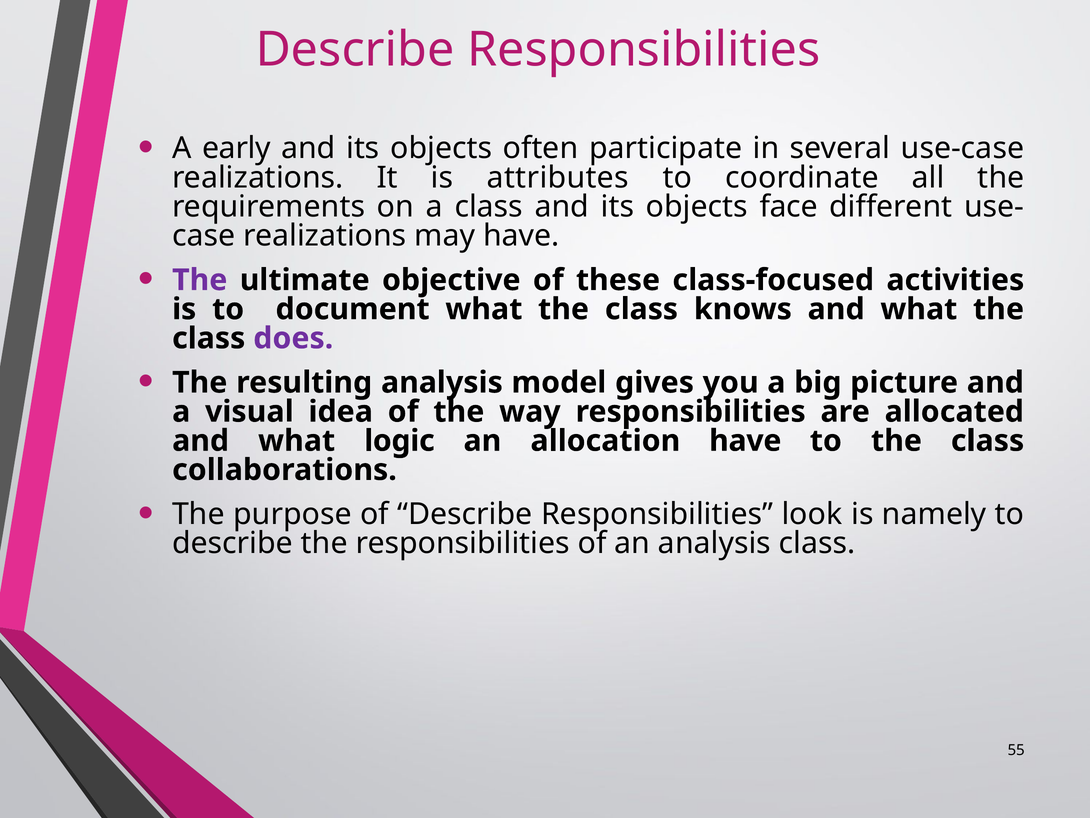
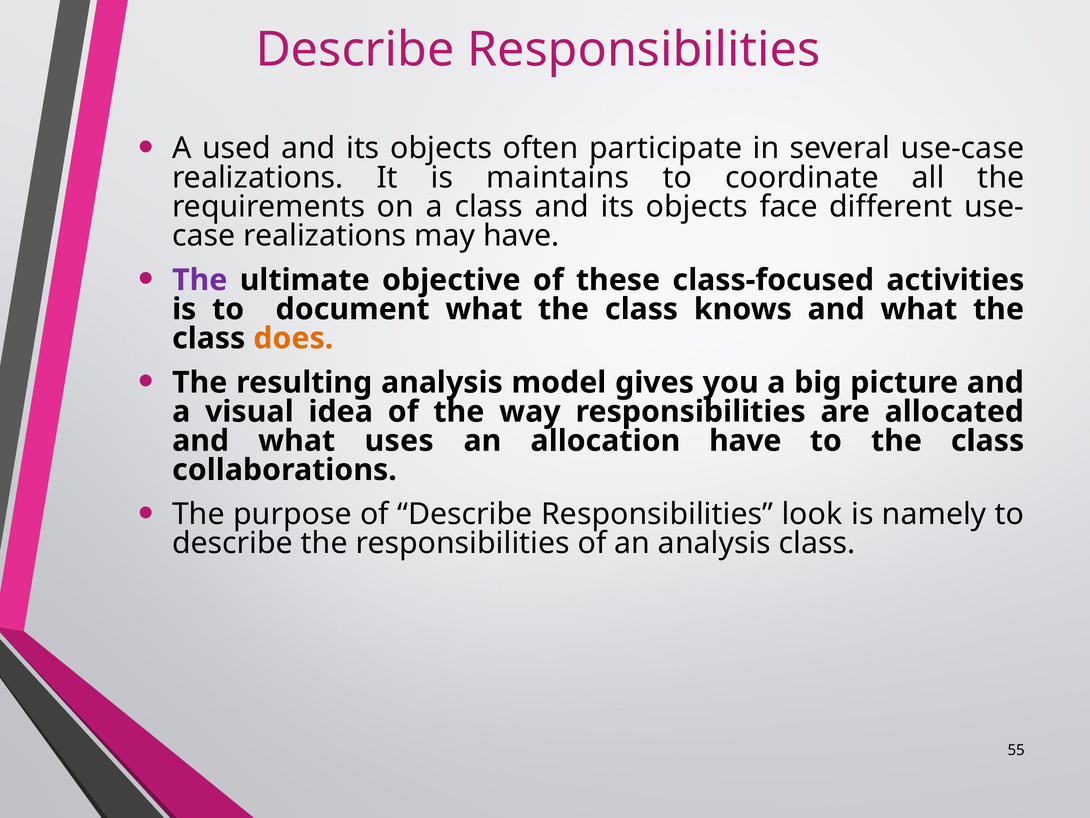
early: early -> used (236, 148)
attributes: attributes -> maintains (558, 177)
does colour: purple -> orange (293, 338)
logic: logic -> uses (399, 441)
